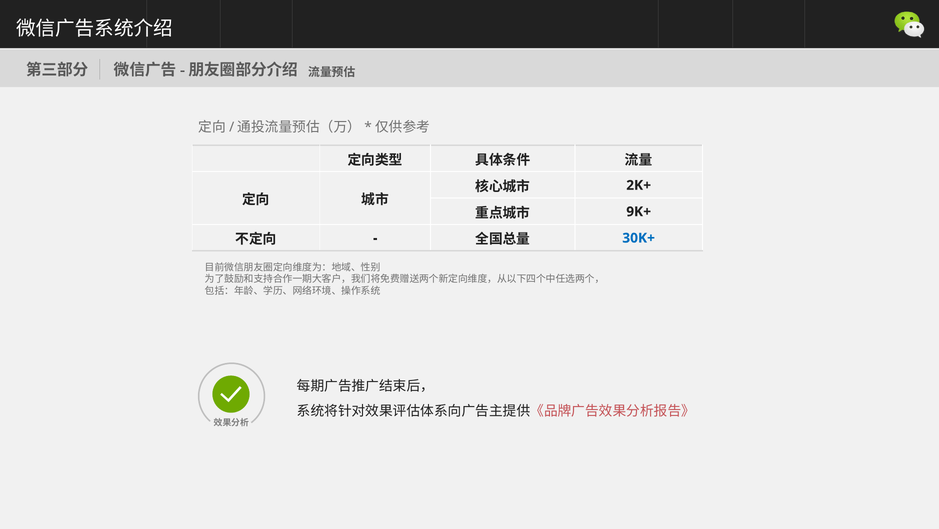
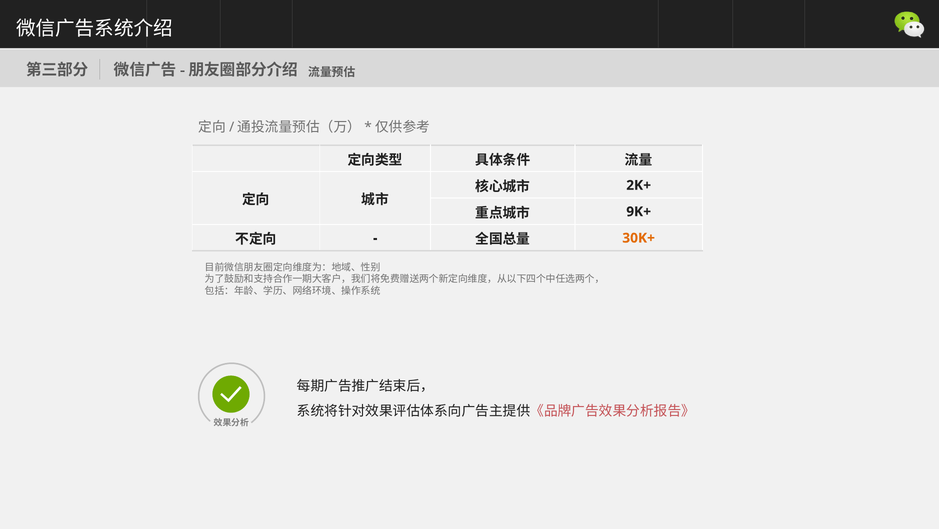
30K+ colour: blue -> orange (639, 238)
